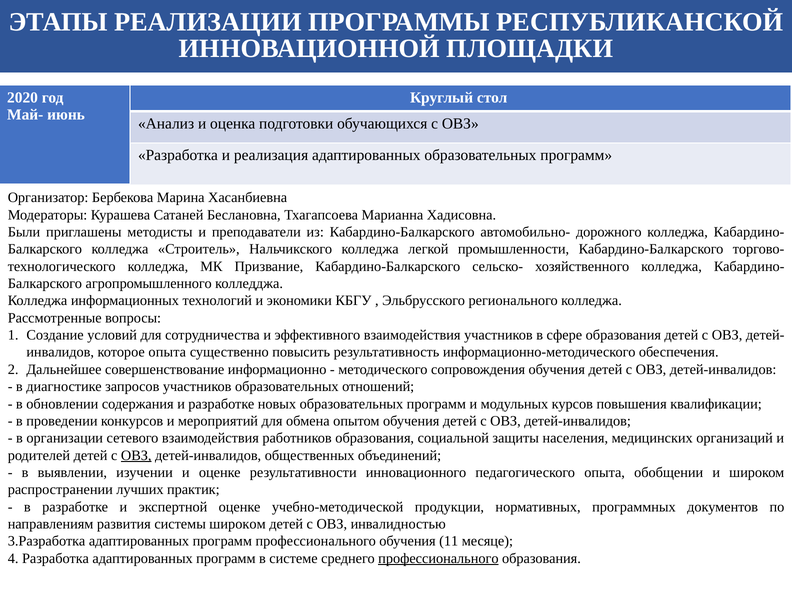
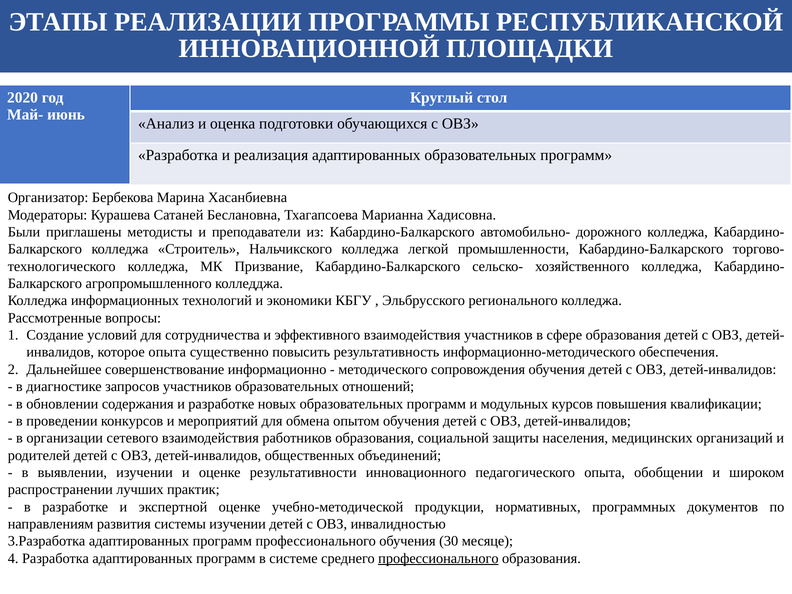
ОВЗ underline: present -> none (136, 455)
системы широком: широком -> изучении (238, 524)
11: 11 -> 30 (449, 541)
